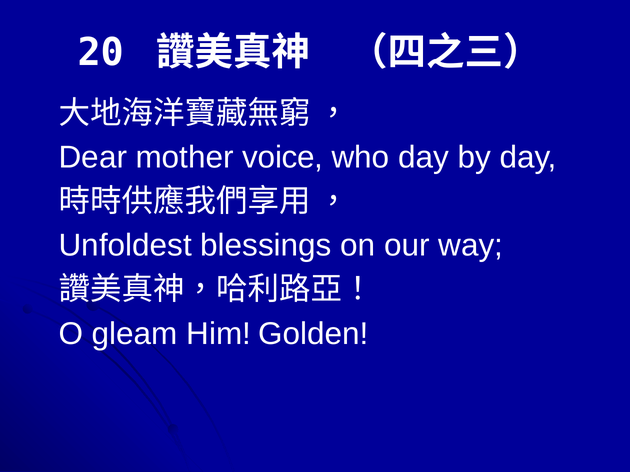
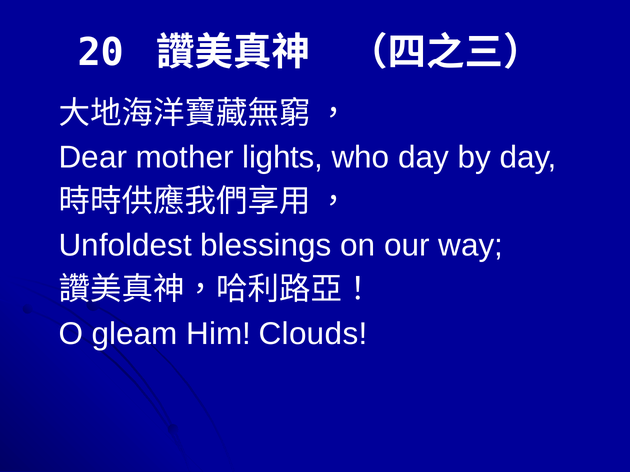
voice: voice -> lights (283, 158)
Golden: Golden -> Clouds (313, 334)
